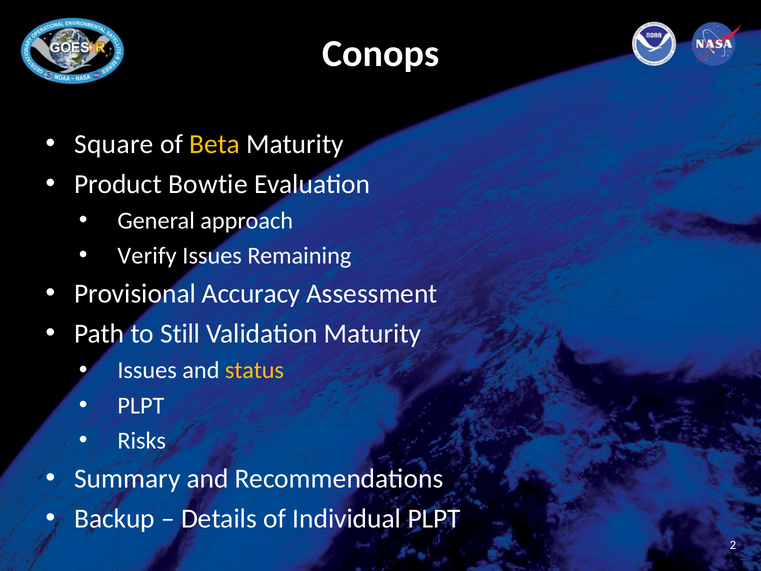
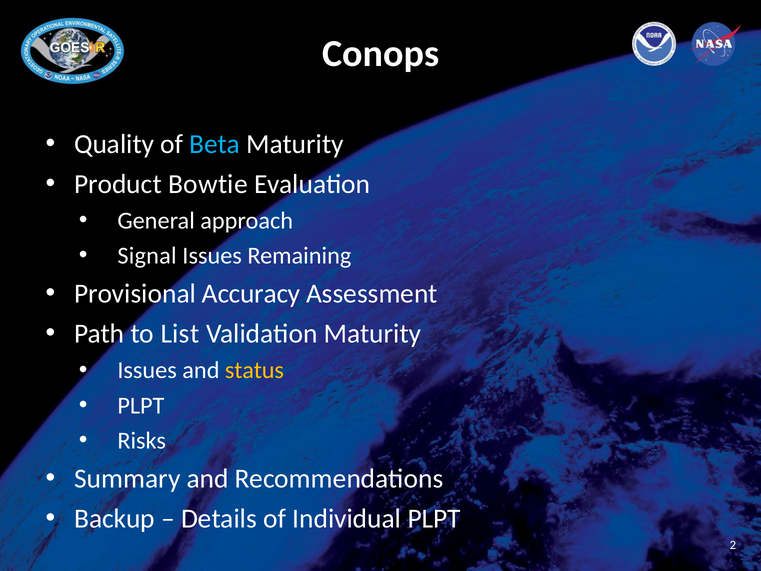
Square: Square -> Quality (114, 144)
Beta colour: yellow -> light blue (215, 144)
Verify: Verify -> Signal (147, 256)
Still: Still -> List (180, 334)
